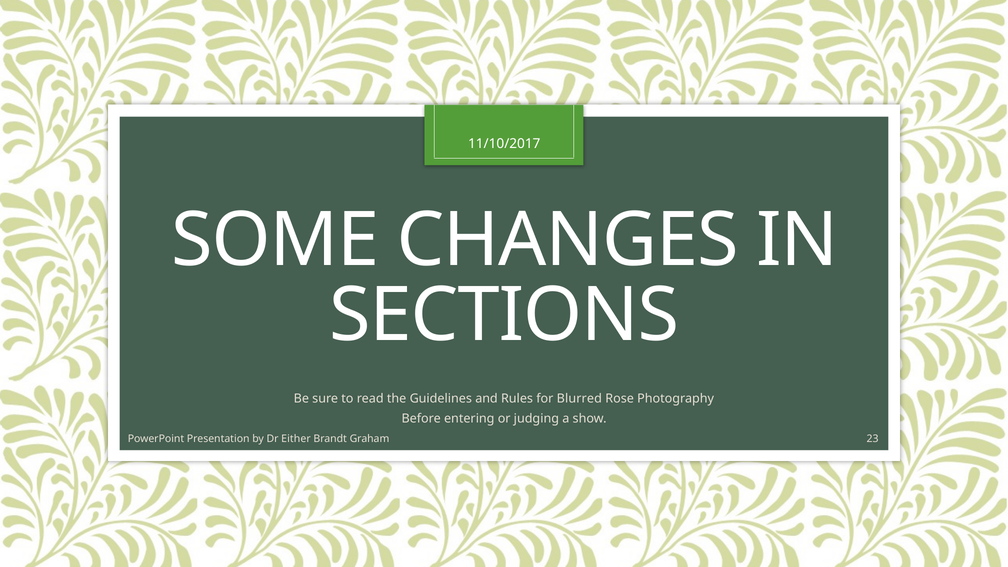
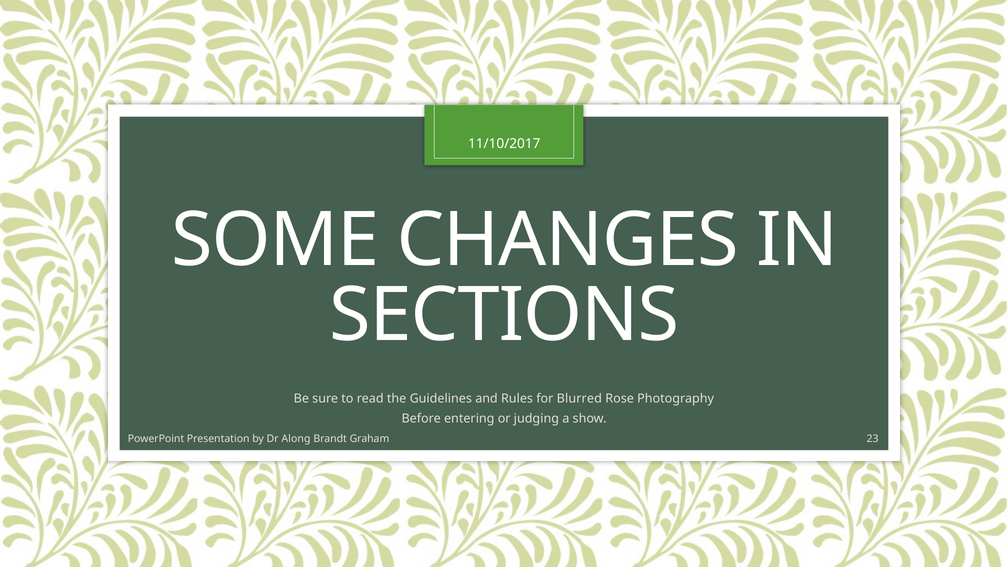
Either: Either -> Along (296, 439)
